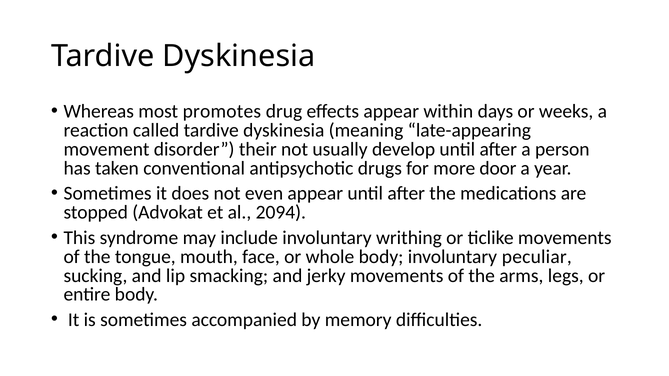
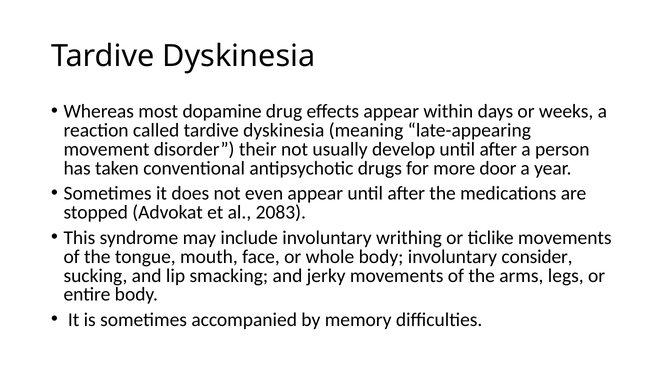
promotes: promotes -> dopamine (222, 111)
2094: 2094 -> 2083 (281, 213)
peculiar: peculiar -> consider (537, 257)
